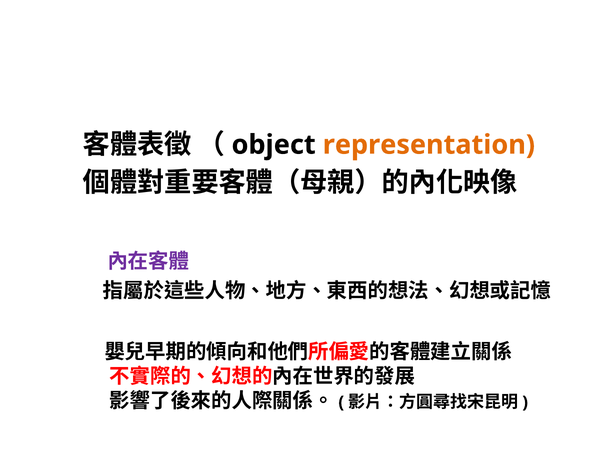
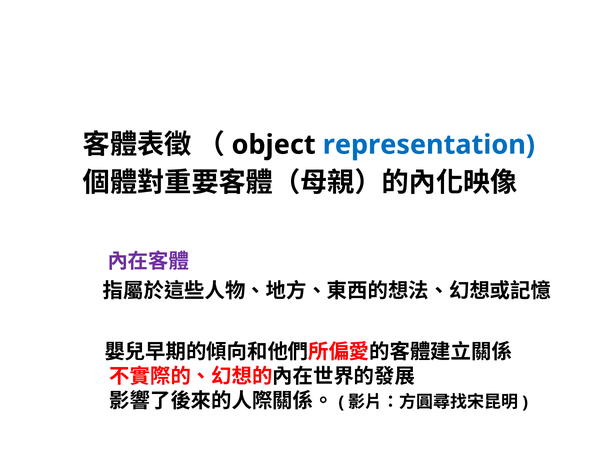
representation colour: orange -> blue (429, 145)
